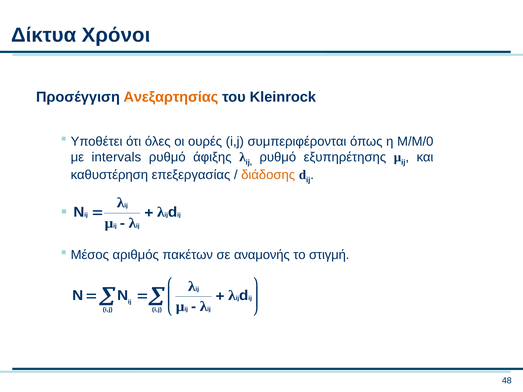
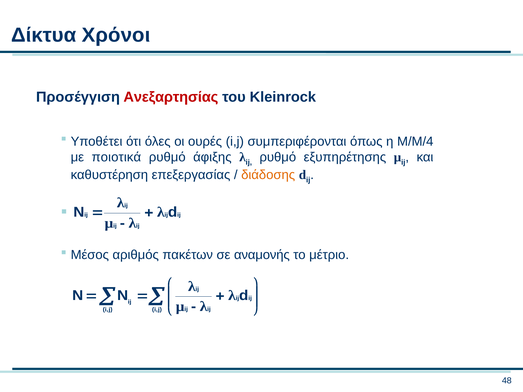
Ανεξαρτησίας colour: orange -> red (171, 97)
M/M/0: M/M/0 -> M/M/4 (415, 142)
intervals: intervals -> ποιοτικά (116, 157)
στιγμή: στιγμή -> μέτριο (329, 255)
